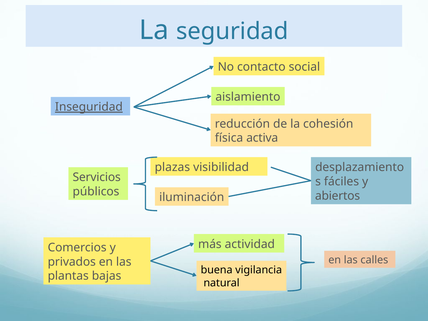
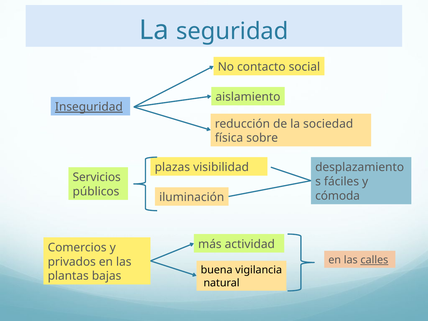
cohesión: cohesión -> sociedad (328, 124)
activa: activa -> sobre (262, 138)
abiertos: abiertos -> cómoda (338, 196)
calles underline: none -> present (374, 260)
